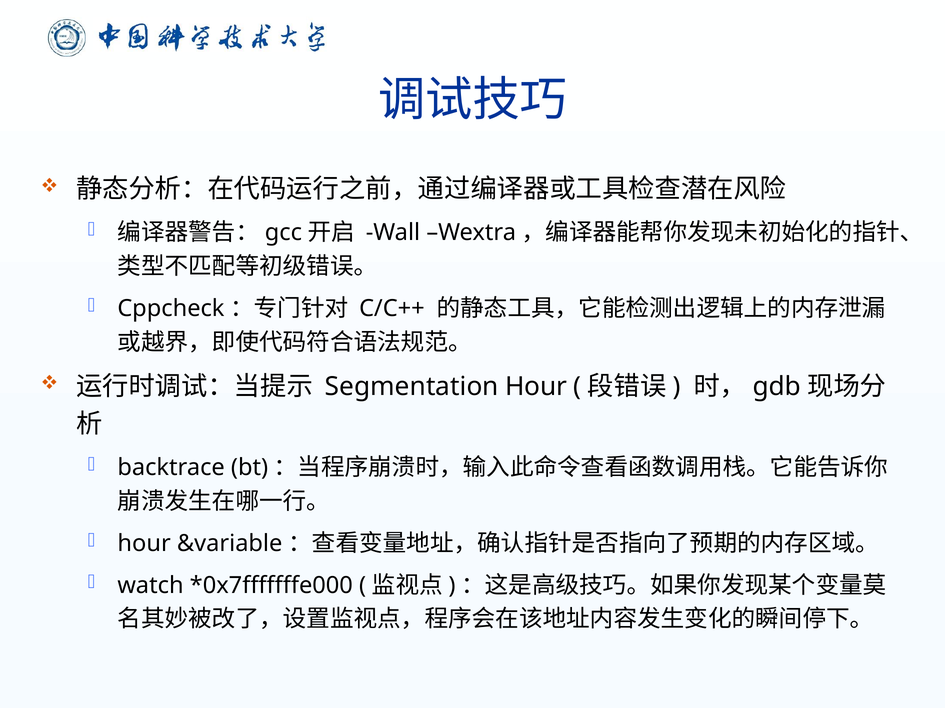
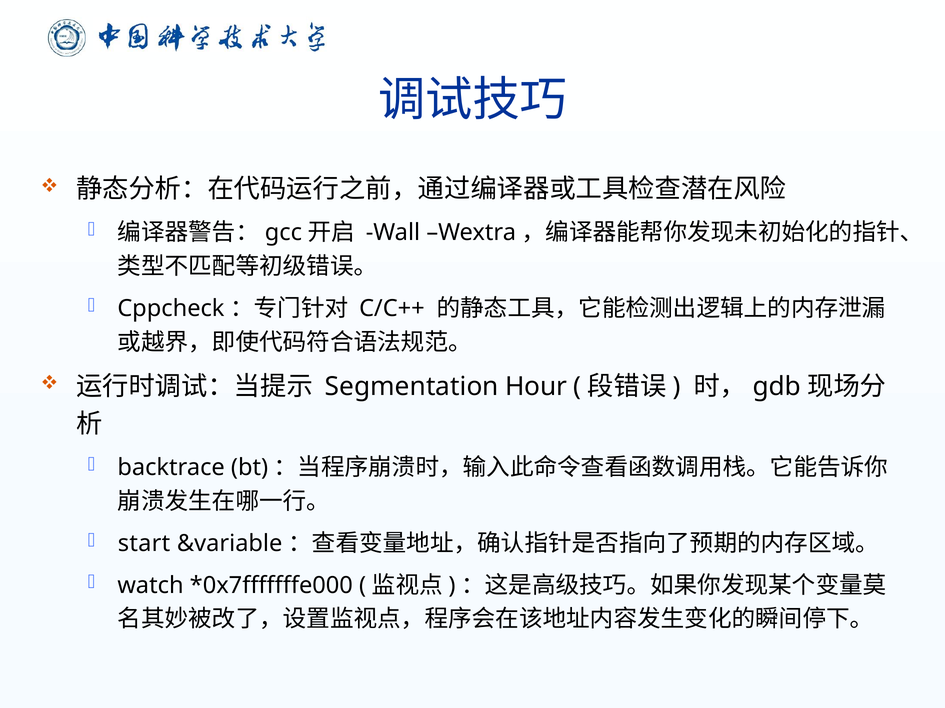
hour: hour -> start (144, 544)
